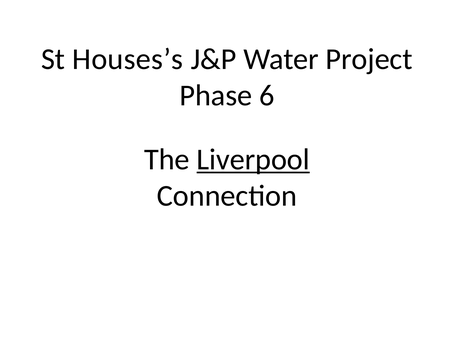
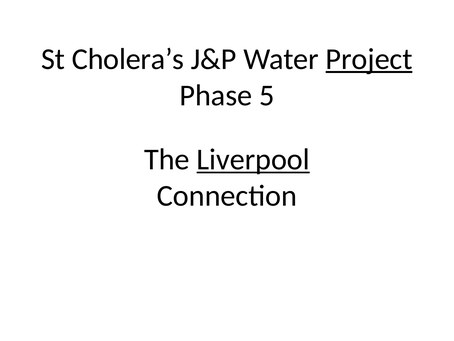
Houses’s: Houses’s -> Cholera’s (128, 59)
Project underline: none -> present (369, 59)
6: 6 -> 5 (267, 95)
